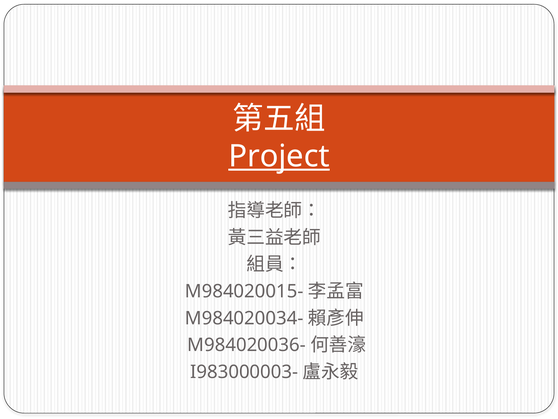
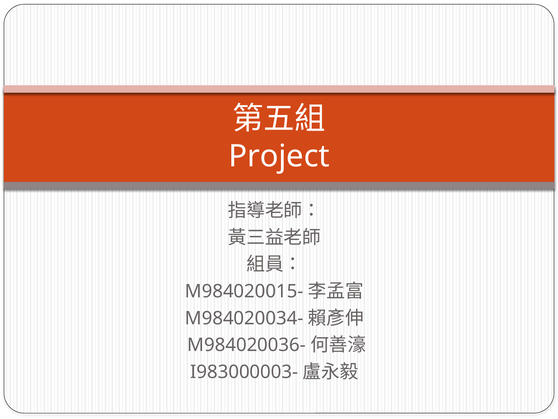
Project underline: present -> none (279, 156)
